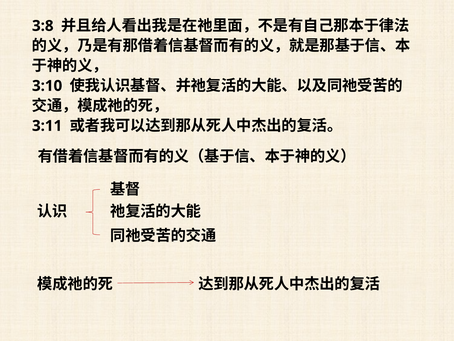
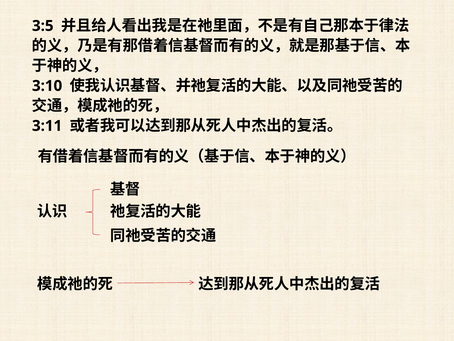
3:8: 3:8 -> 3:5 (43, 26)
